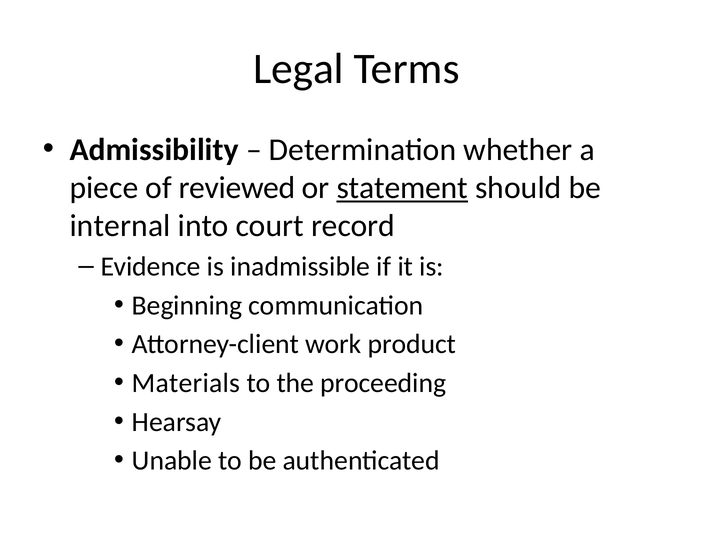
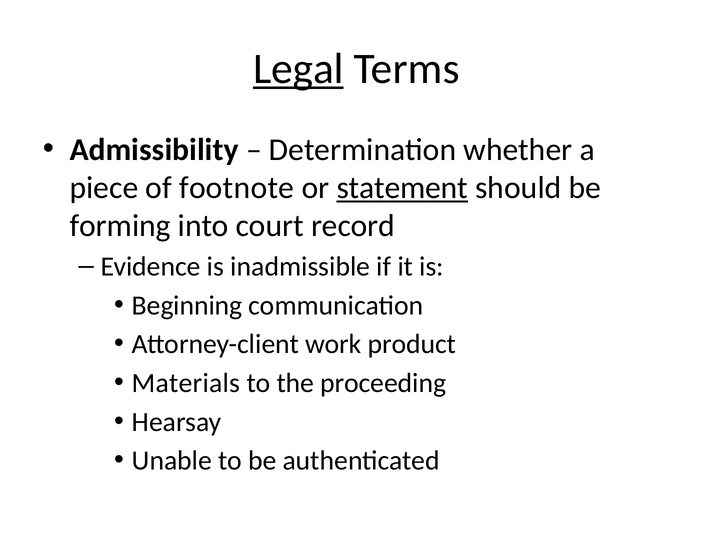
Legal underline: none -> present (298, 69)
reviewed: reviewed -> footnote (237, 188)
internal: internal -> forming (120, 226)
